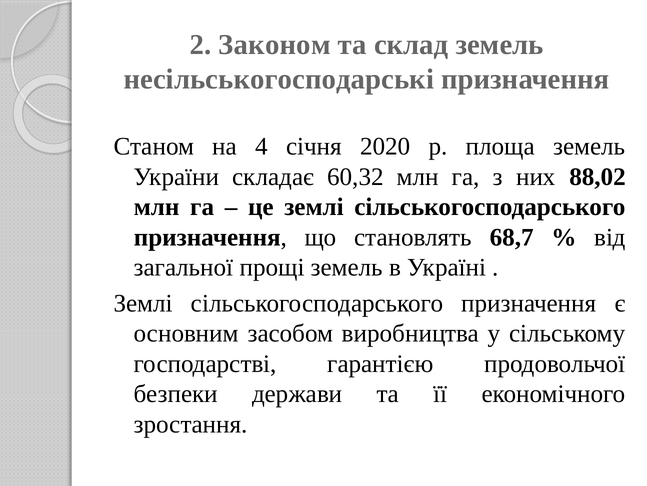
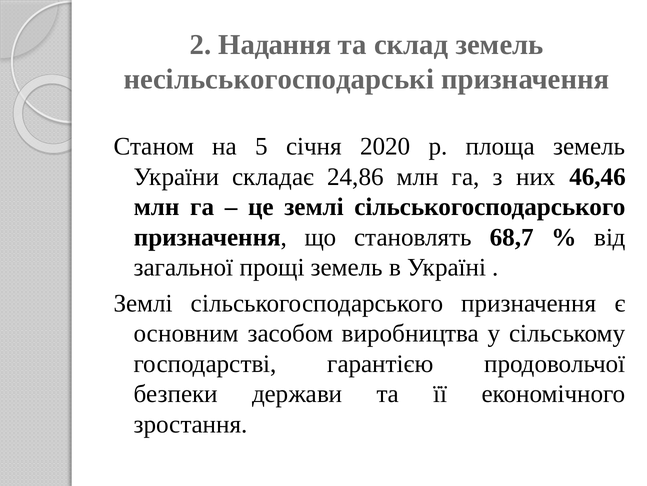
Законом: Законом -> Надання (275, 45)
4: 4 -> 5 (262, 146)
60,32: 60,32 -> 24,86 (355, 177)
88,02: 88,02 -> 46,46 (598, 177)
